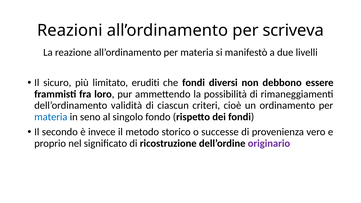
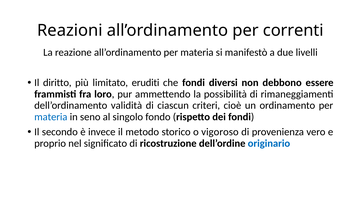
scriveva: scriveva -> correnti (293, 30)
sicuro: sicuro -> diritto (57, 83)
successe: successe -> vigoroso (220, 132)
originario colour: purple -> blue (269, 143)
